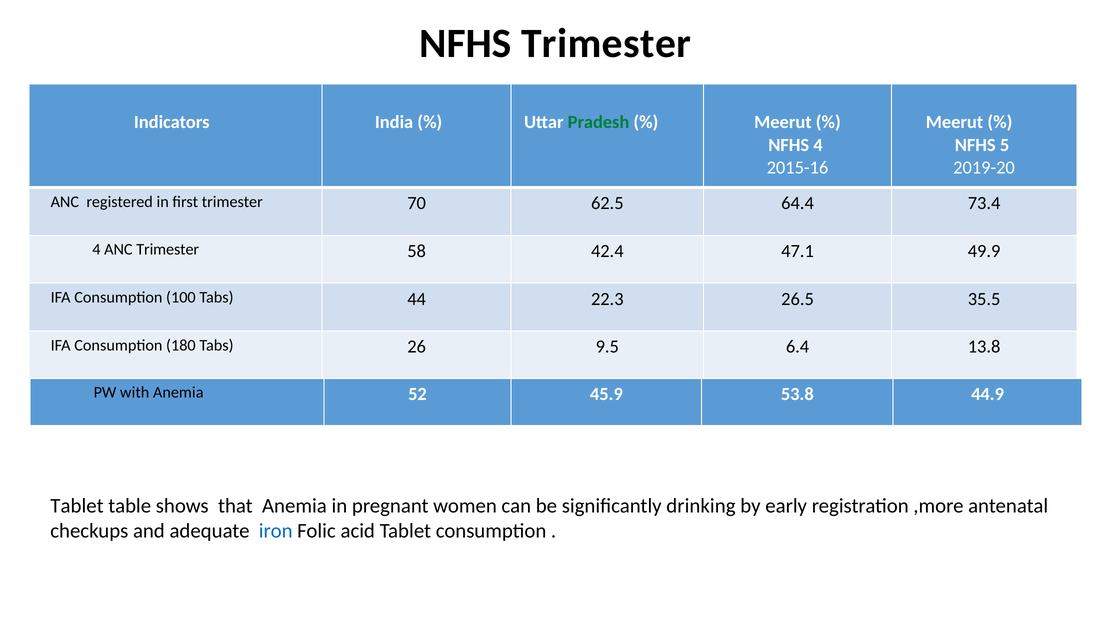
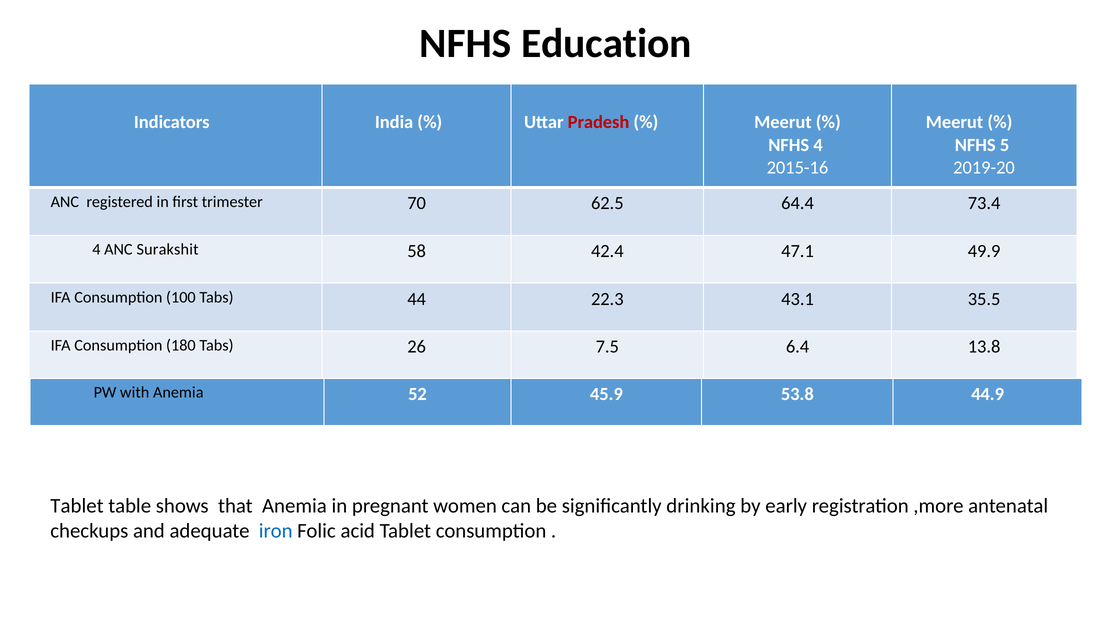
NFHS Trimester: Trimester -> Education (606, 43)
Pradesh colour: green -> red (599, 122)
ANC Trimester: Trimester -> Surakshit (168, 250)
26.5: 26.5 -> 43.1 (798, 299)
9.5: 9.5 -> 7.5 (607, 347)
